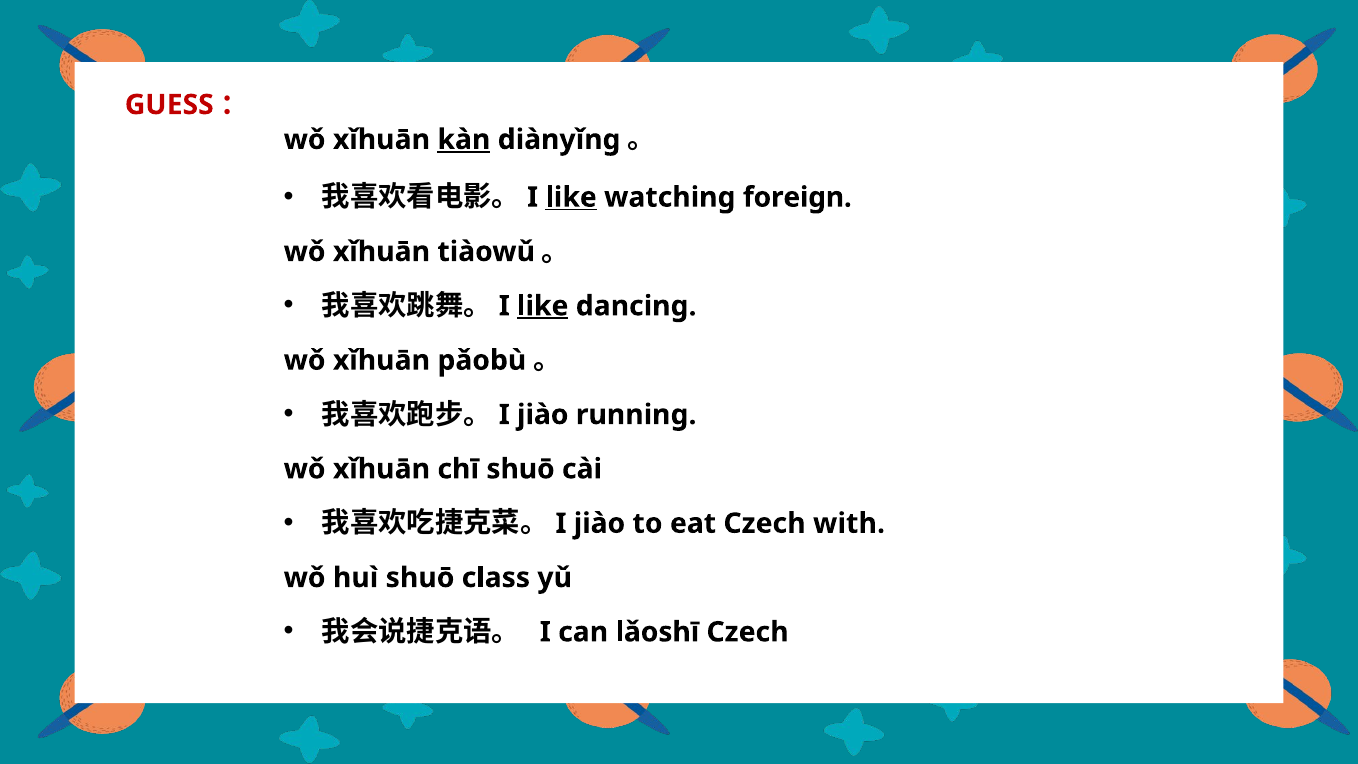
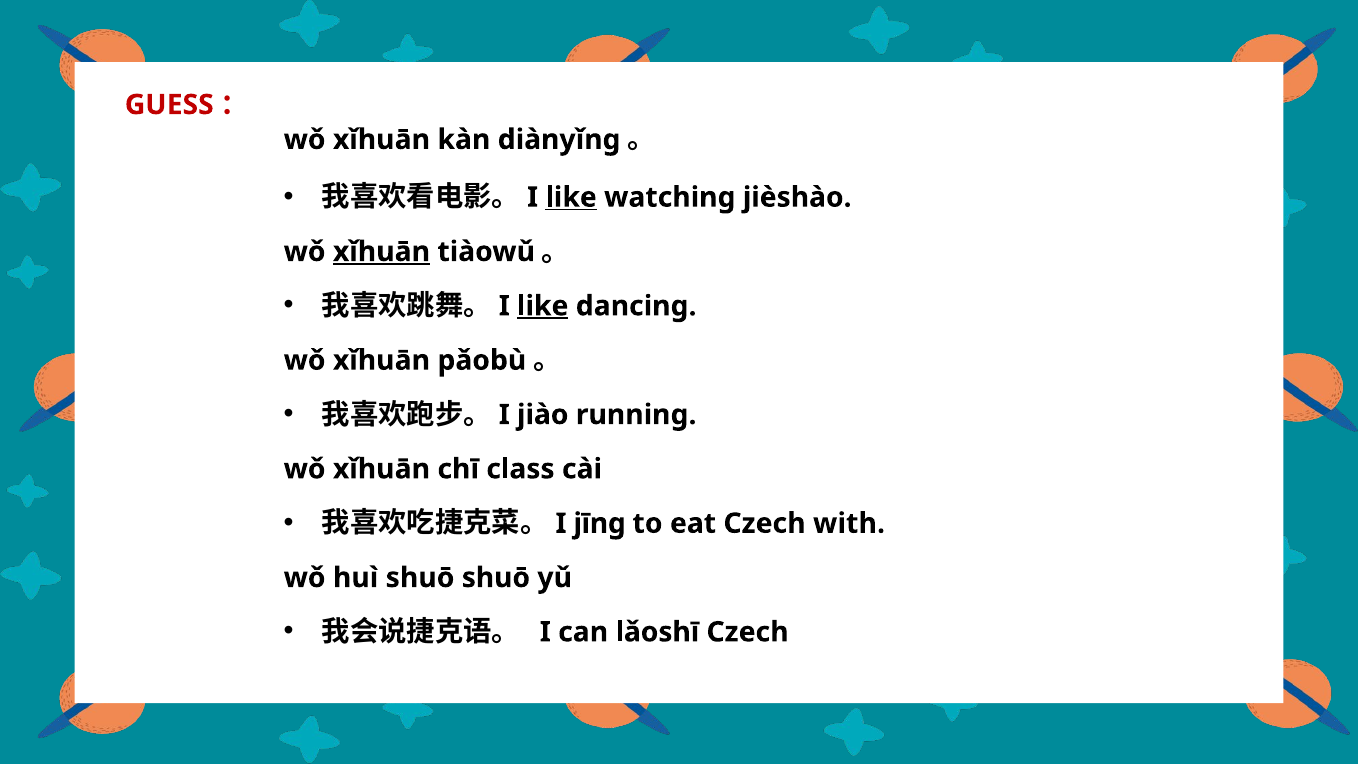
kàn underline: present -> none (464, 140)
foreign: foreign -> jièshào (797, 197)
xǐhuān underline: none -> present (381, 252)
chī shuō: shuō -> class (520, 469)
jiào: jiào -> jīng (600, 523)
shuō class: class -> shuō (496, 578)
